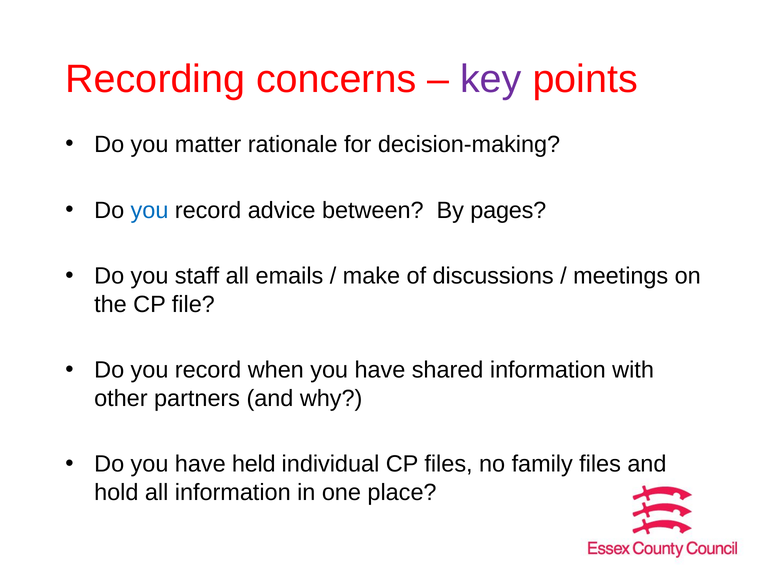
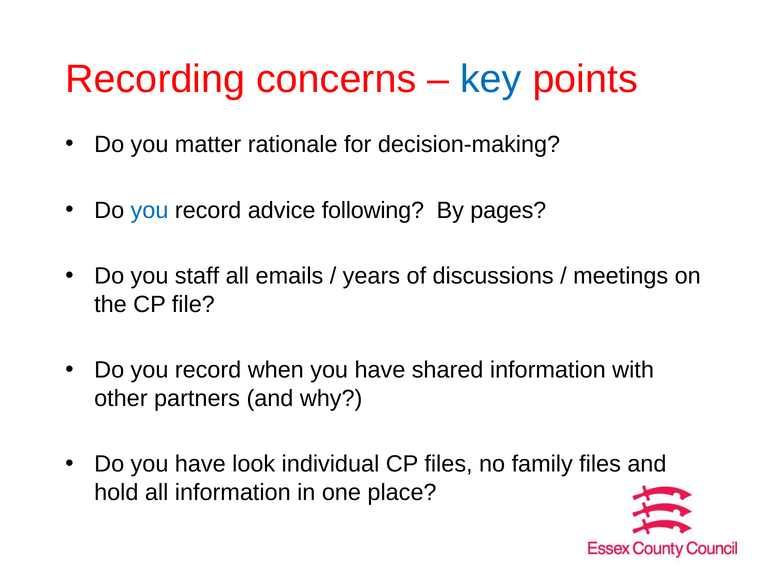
key colour: purple -> blue (491, 79)
between: between -> following (373, 210)
make: make -> years (371, 276)
held: held -> look (254, 464)
